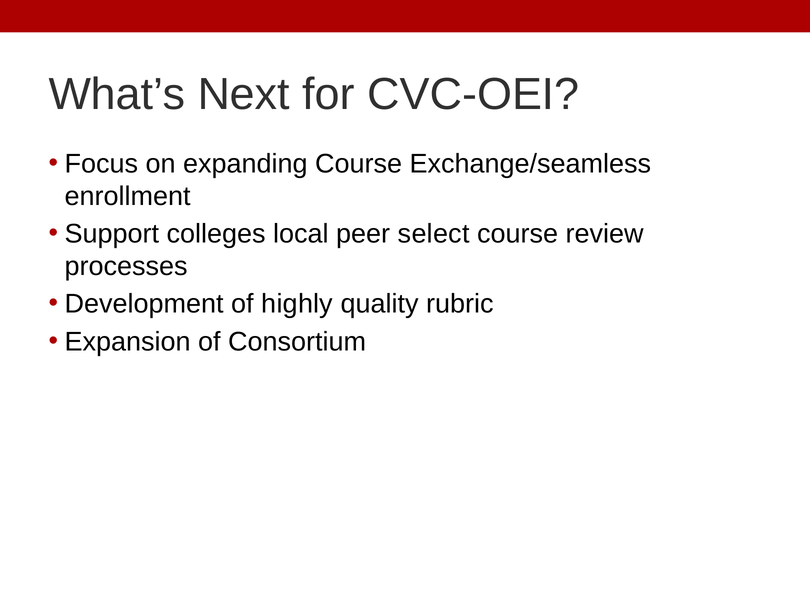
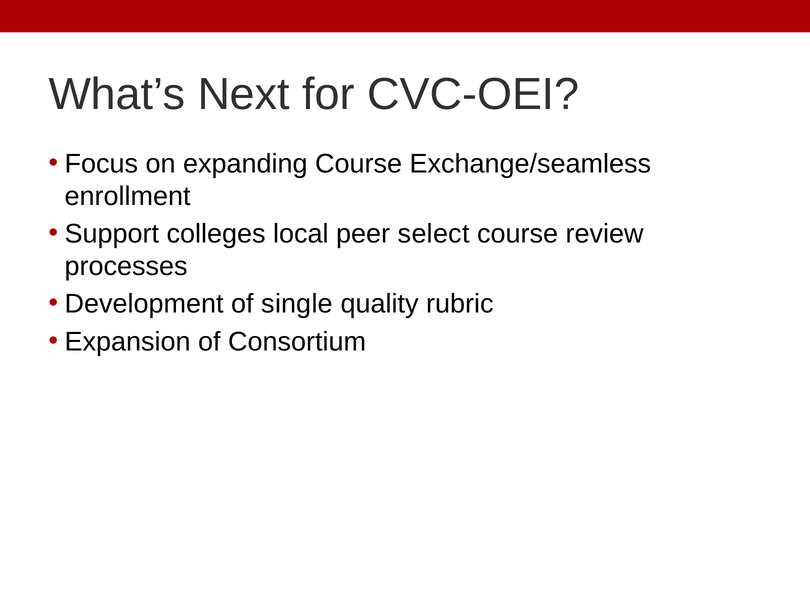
highly: highly -> single (297, 304)
